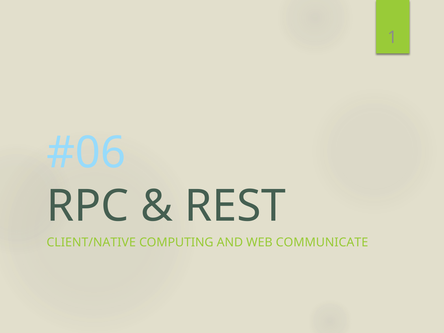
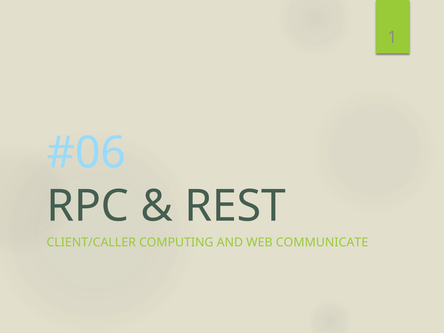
CLIENT/NATIVE: CLIENT/NATIVE -> CLIENT/CALLER (91, 242)
